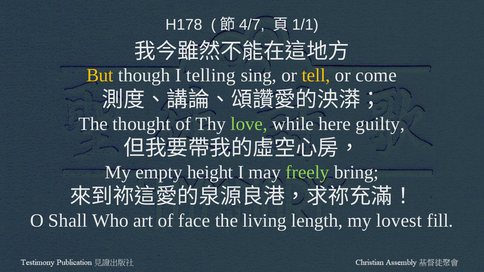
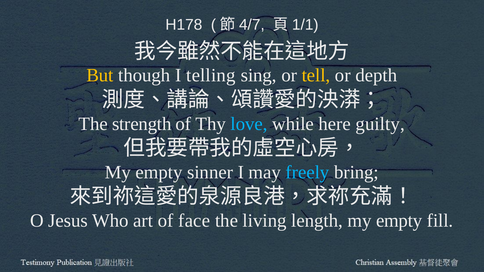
come: come -> depth (376, 75)
thought: thought -> strength (142, 124)
love colour: light green -> light blue (249, 124)
height: height -> sinner (210, 172)
freely colour: light green -> light blue (308, 172)
Shall: Shall -> Jesus (68, 221)
lovest: lovest -> empty (399, 221)
